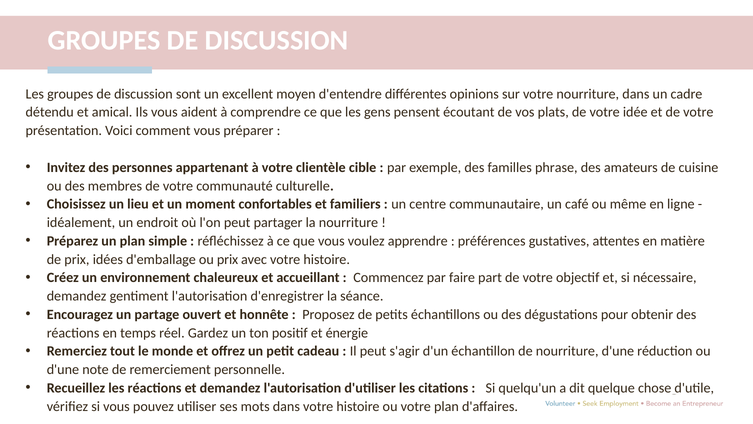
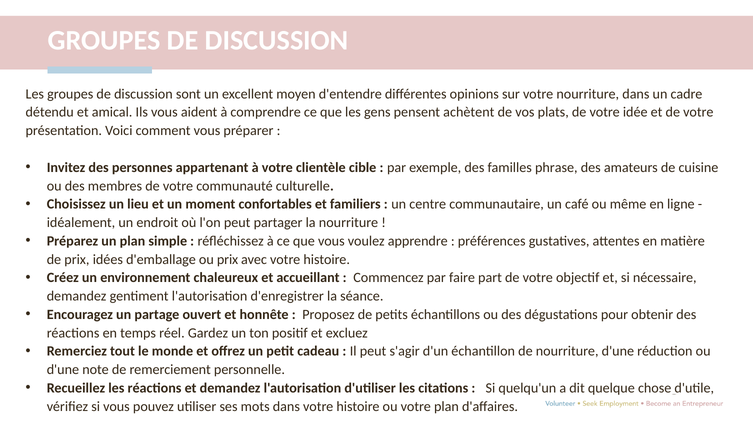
écoutant: écoutant -> achètent (469, 112)
énergie: énergie -> excluez (347, 333)
